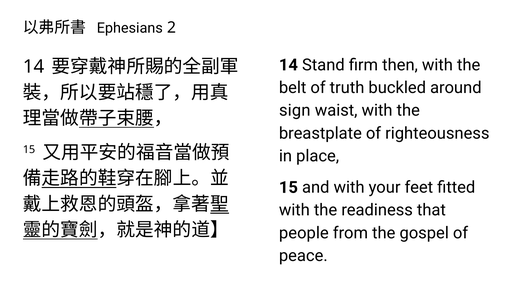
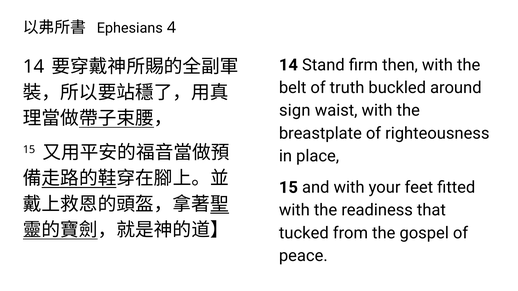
2: 2 -> 4 (171, 28)
people: people -> tucked (304, 233)
